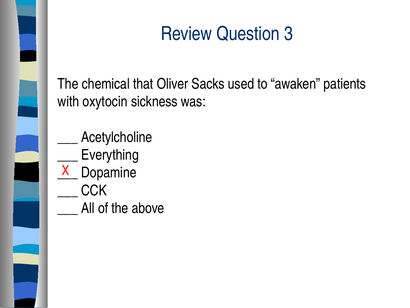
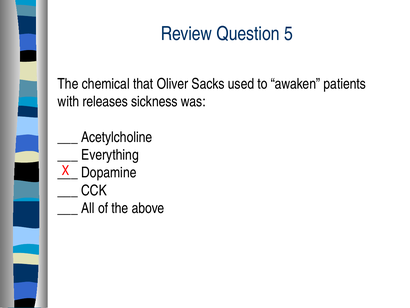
3: 3 -> 5 (288, 34)
oxytocin: oxytocin -> releases (105, 101)
